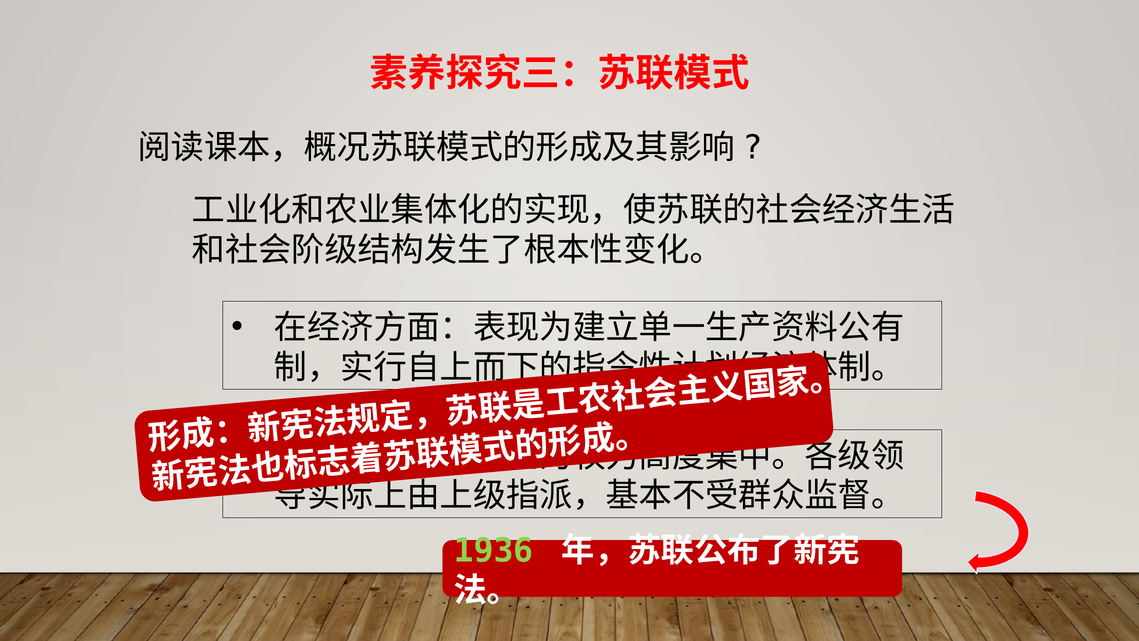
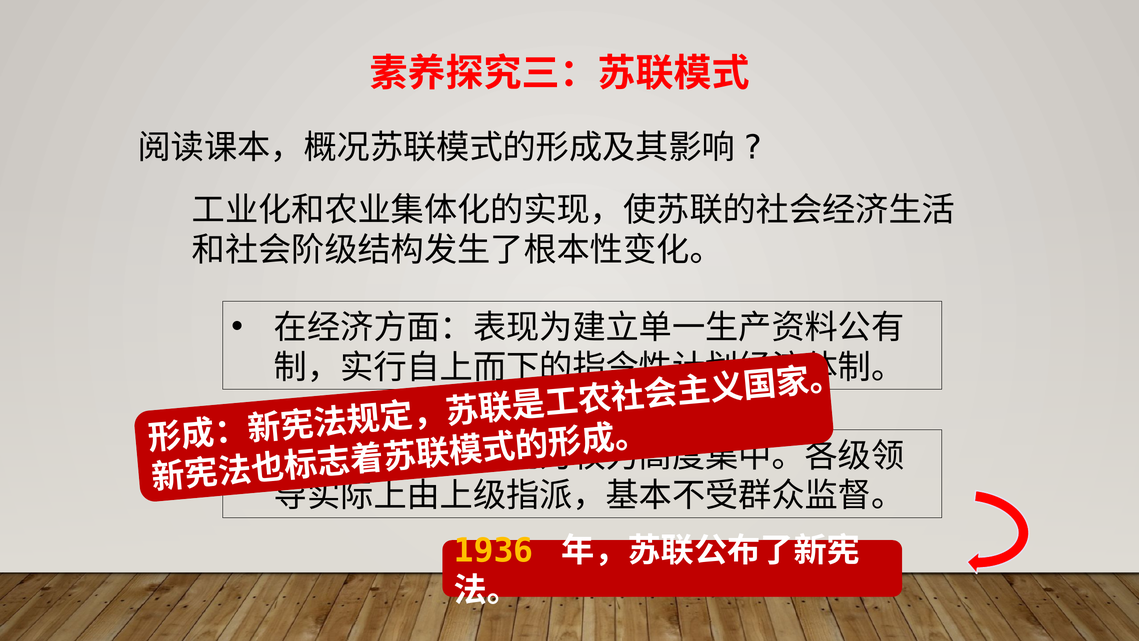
1936 colour: light green -> yellow (494, 551)
